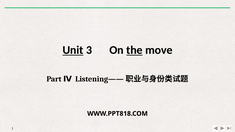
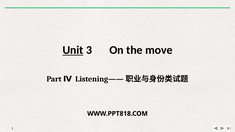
the underline: present -> none (134, 50)
